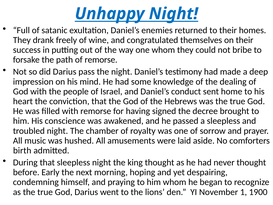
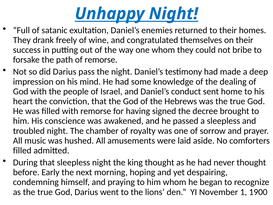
birth: birth -> filled (22, 150)
